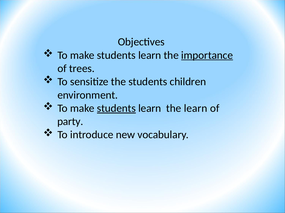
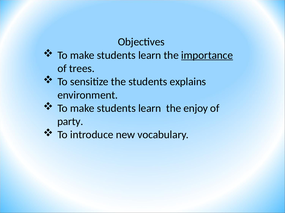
children: children -> explains (188, 82)
students underline: present -> none (116, 109)
the learn: learn -> enjoy (196, 109)
